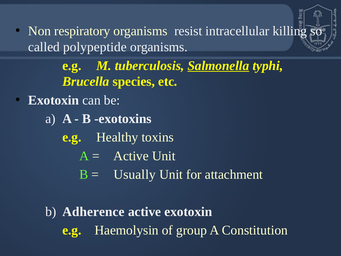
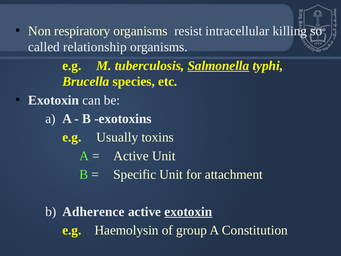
polypeptide: polypeptide -> relationship (95, 47)
Healthy: Healthy -> Usually (117, 137)
Usually: Usually -> Specific (135, 174)
exotoxin underline: none -> present (188, 212)
